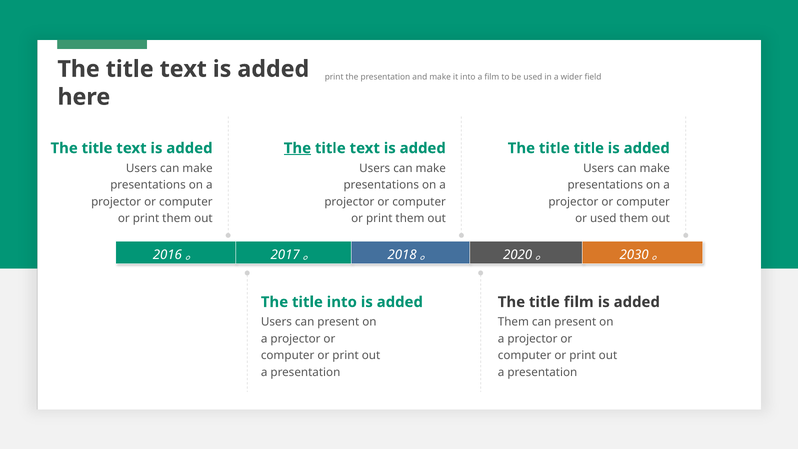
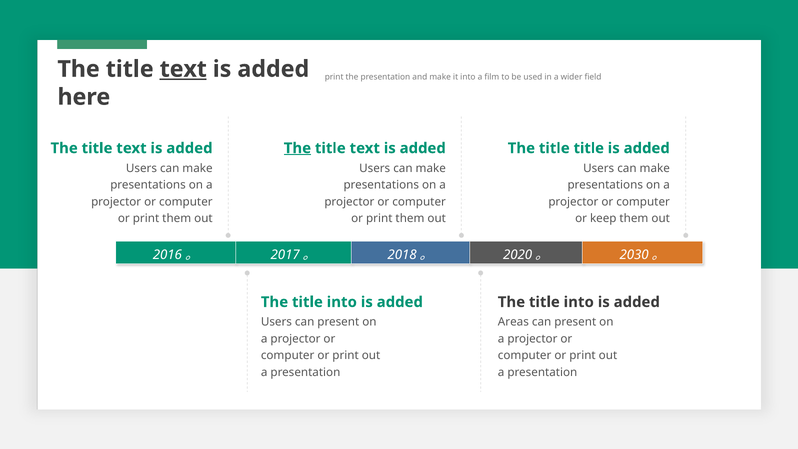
text underline: none -> present (183, 69)
or used: used -> keep (603, 218)
film: film -> into (579, 302)
Them: Them -> Areas (513, 322)
